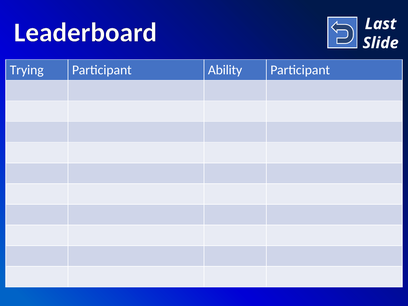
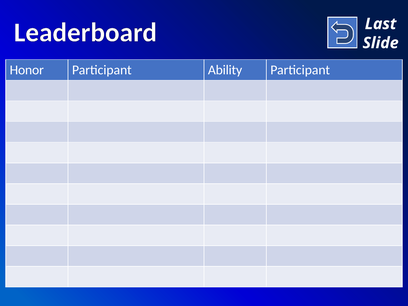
Trying: Trying -> Honor (27, 70)
